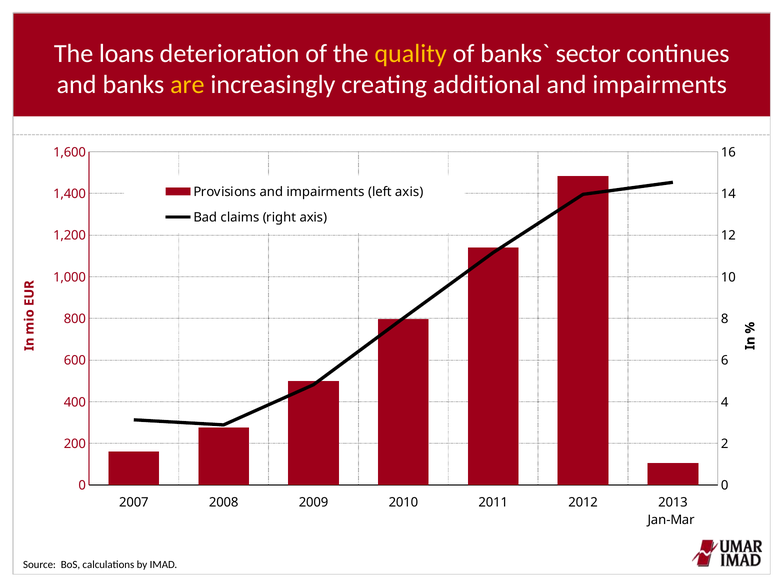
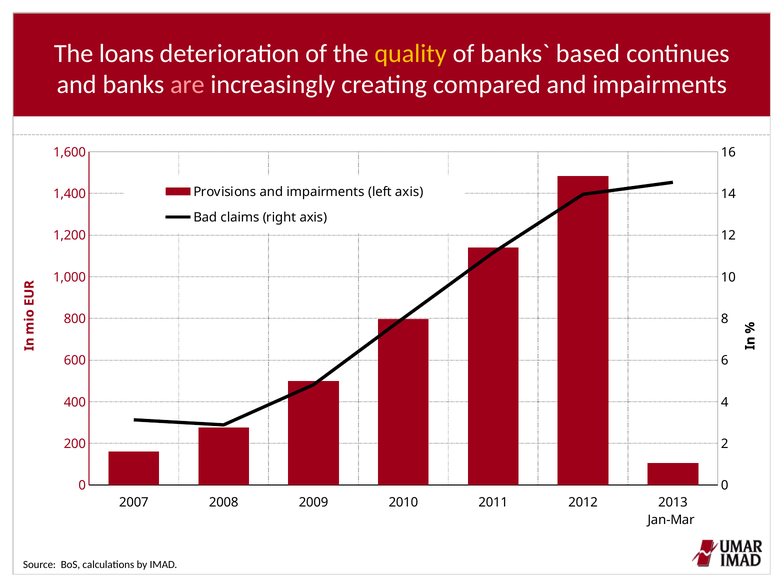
sector: sector -> based (588, 54)
are colour: yellow -> pink (187, 85)
additional: additional -> compared (487, 85)
